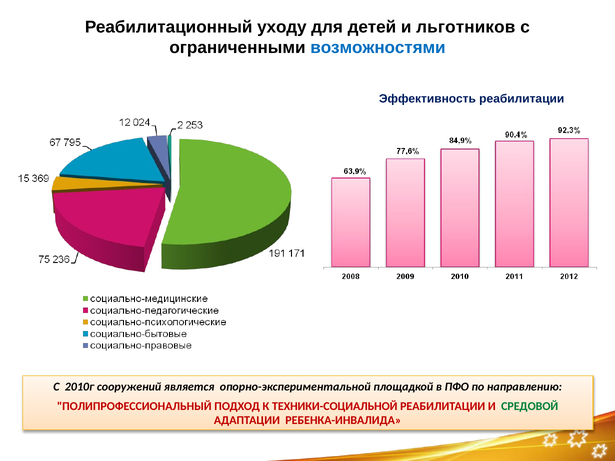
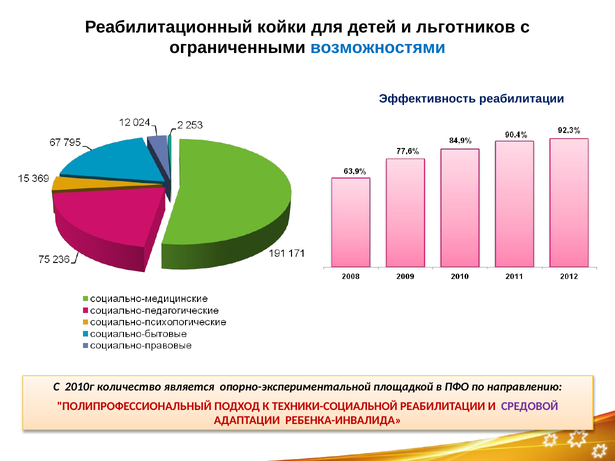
уходу: уходу -> койки (282, 27)
сооружений: сооружений -> количество (129, 387)
СРЕДОВОЙ colour: green -> purple (530, 406)
